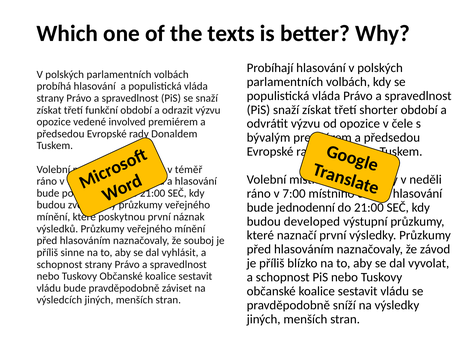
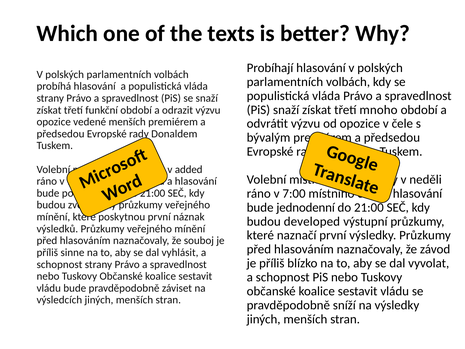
shorter: shorter -> mnoho (379, 110)
vedené involved: involved -> menších (127, 122)
téměř: téměř -> added (189, 169)
